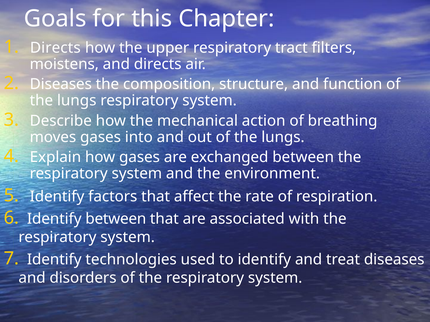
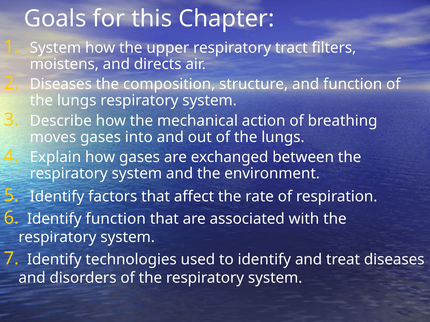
Directs: Directs -> System (55, 48)
Identify between: between -> function (116, 219)
